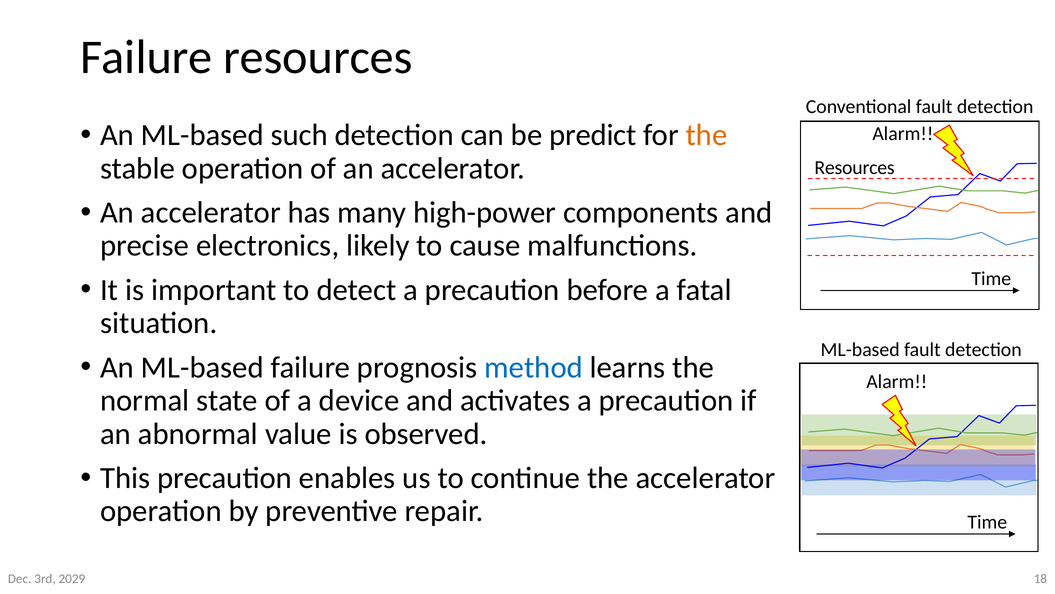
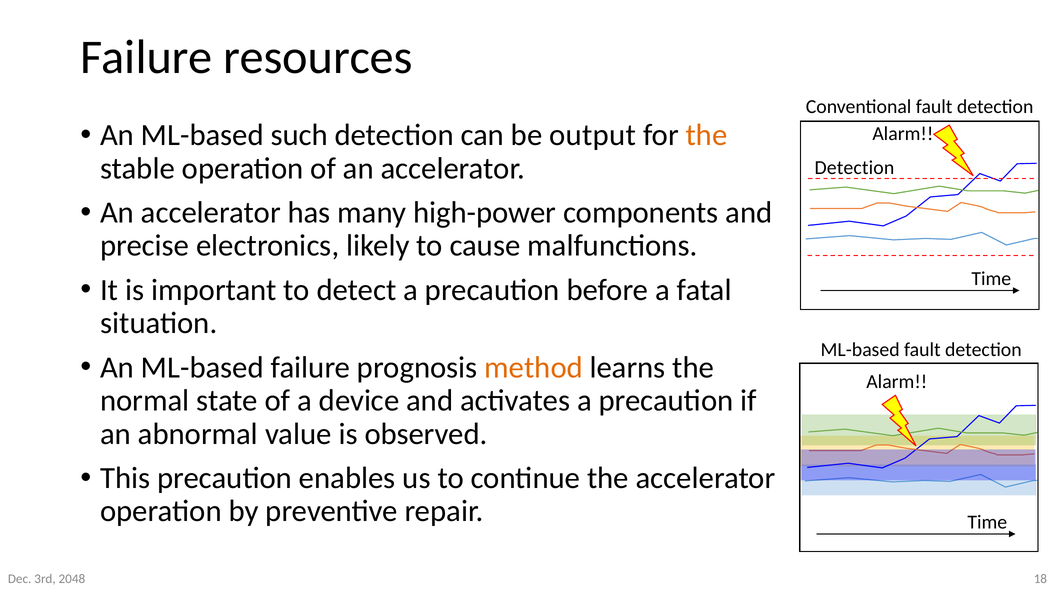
predict: predict -> output (593, 135)
Resources: Resources -> Detection (854, 167)
method colour: blue -> orange (534, 367)
2029: 2029 -> 2048 (72, 579)
